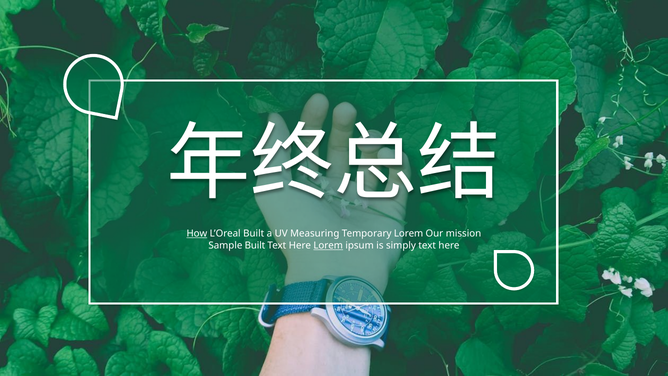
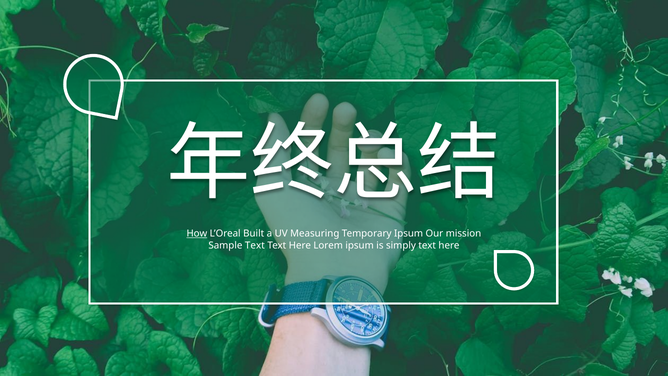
Temporary Lorem: Lorem -> Ipsum (409, 234)
Sample Built: Built -> Text (255, 245)
Lorem underline: present -> none (328, 245)
